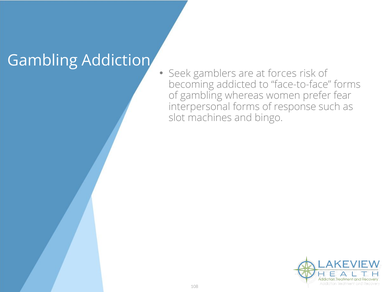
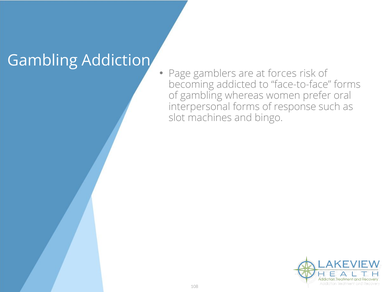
Seek: Seek -> Page (180, 73)
fear: fear -> oral (342, 95)
